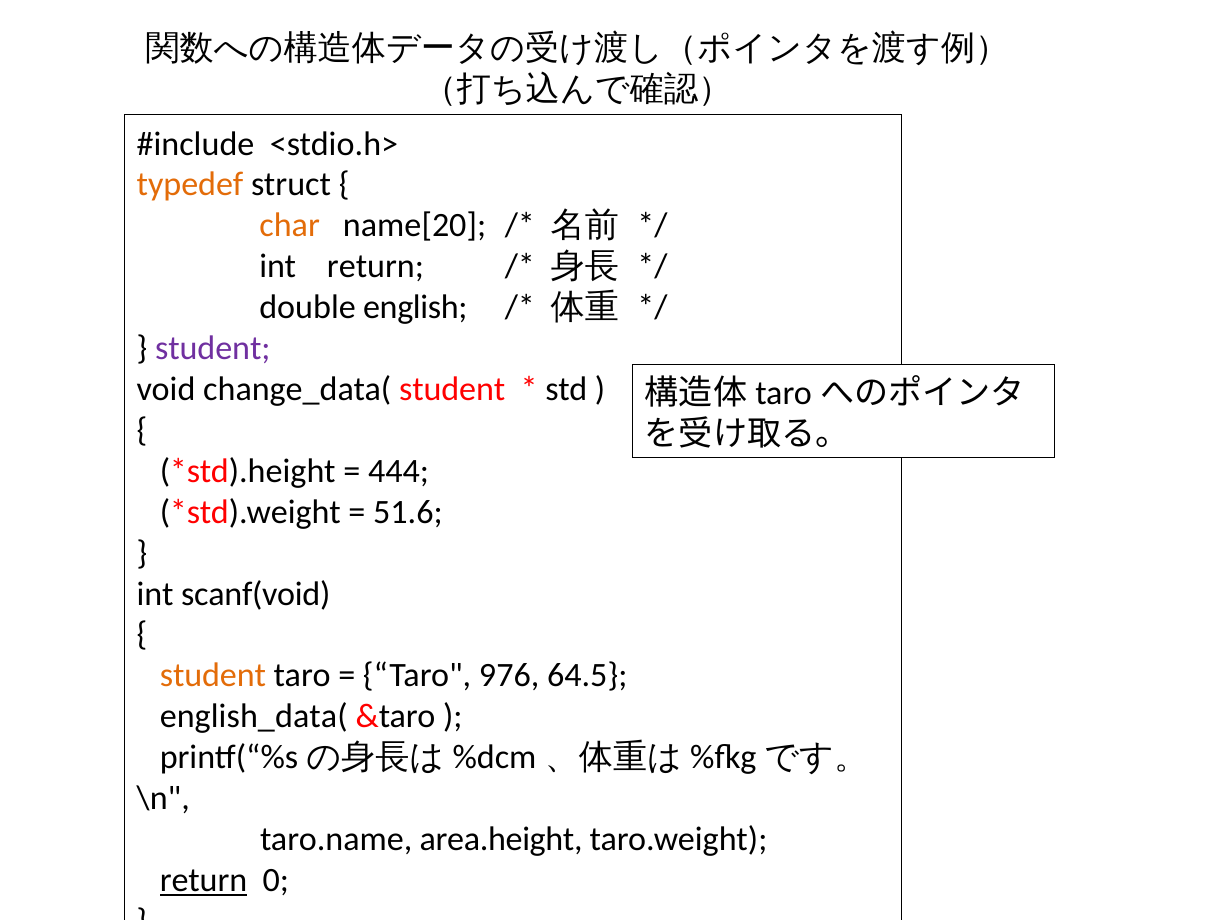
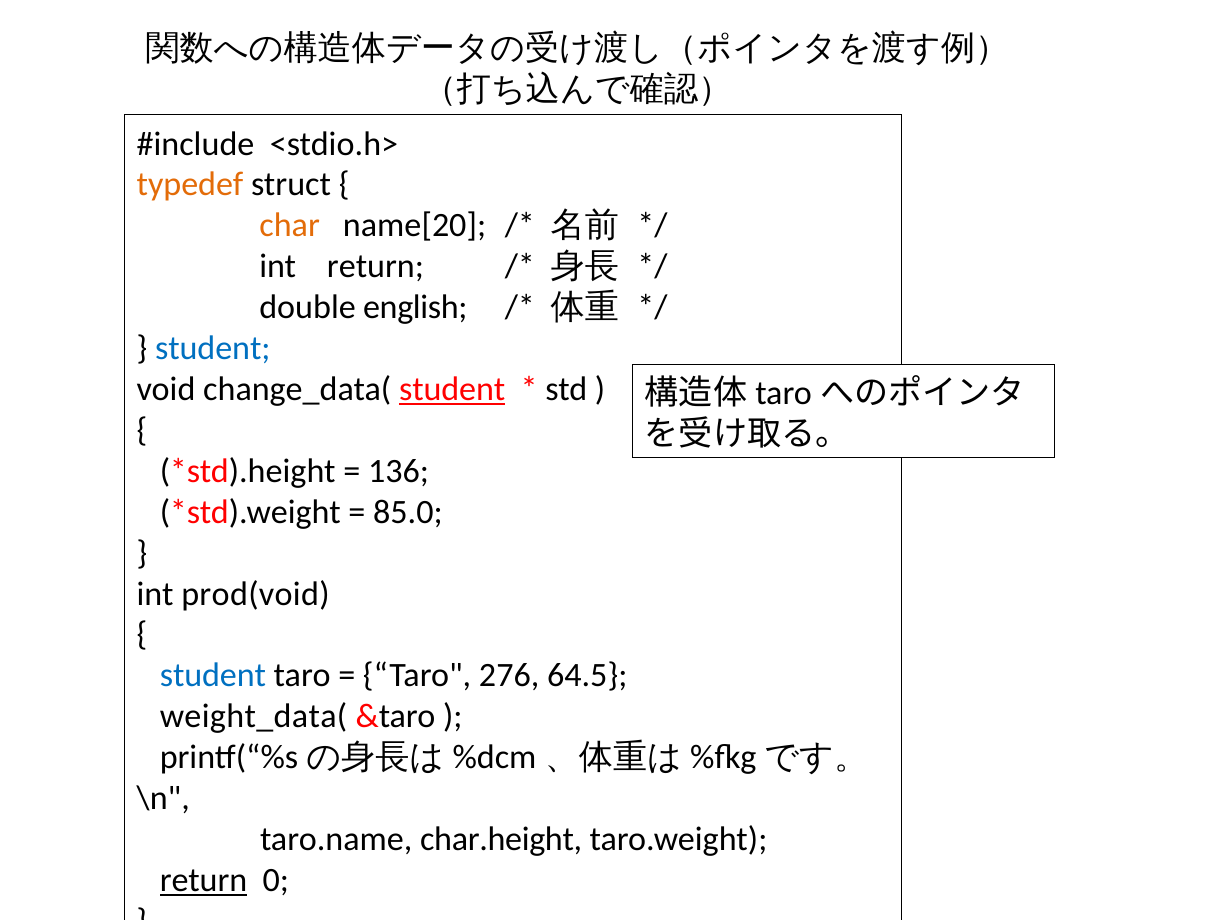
student colour: purple -> blue (213, 348)
student underline: none -> present (452, 389)
444: 444 -> 136 (399, 471)
51.6: 51.6 -> 85.0 (408, 512)
scanf(void: scanf(void -> prod(void (255, 594)
student colour: orange -> blue (213, 676)
976: 976 -> 276 (509, 676)
english_data(: english_data( -> weight_data( (254, 717)
area.height: area.height -> char.height (501, 839)
